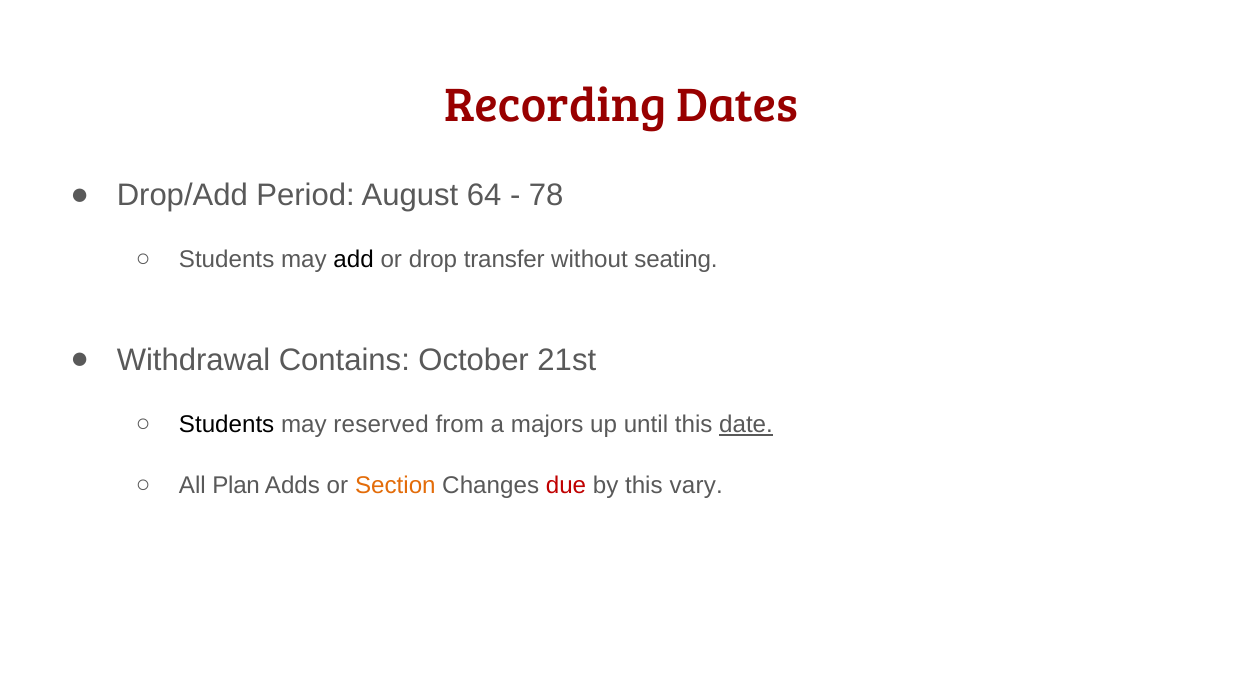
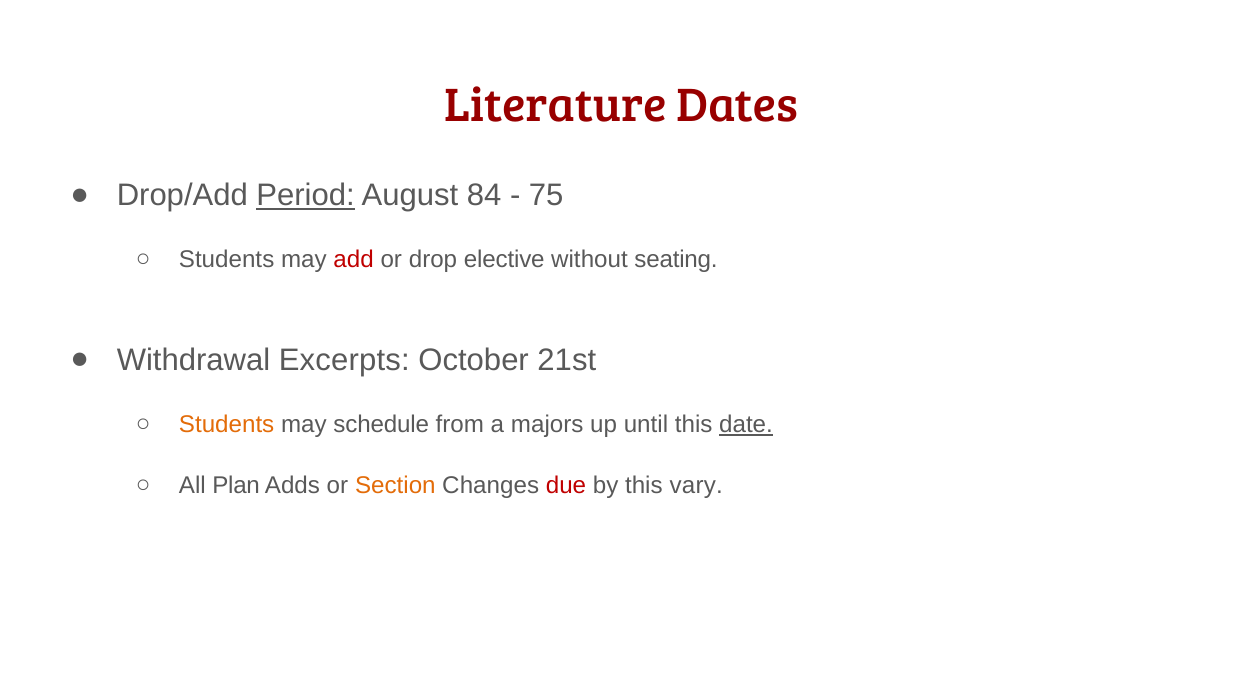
Recording: Recording -> Literature (555, 105)
Period underline: none -> present (306, 195)
64: 64 -> 84 (484, 195)
78: 78 -> 75 (546, 195)
add colour: black -> red (354, 260)
transfer: transfer -> elective (504, 260)
Contains: Contains -> Excerpts (344, 360)
Students colour: black -> orange (227, 424)
reserved: reserved -> schedule (381, 424)
